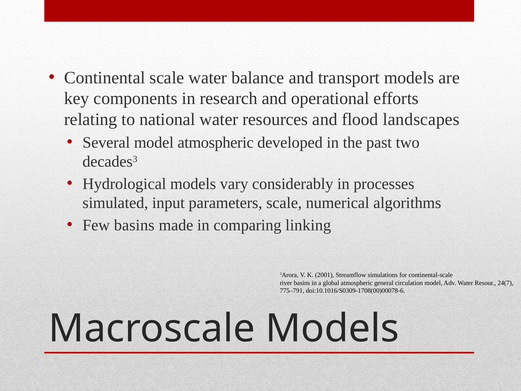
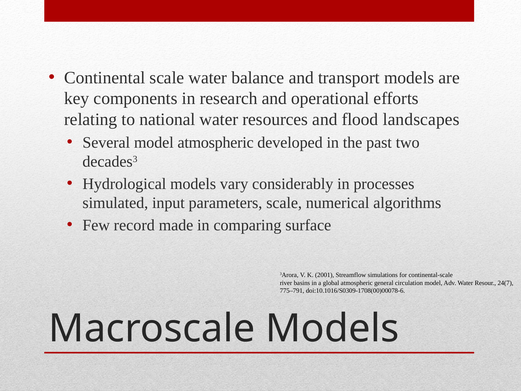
Few basins: basins -> record (134, 225)
linking: linking -> surface (308, 225)
